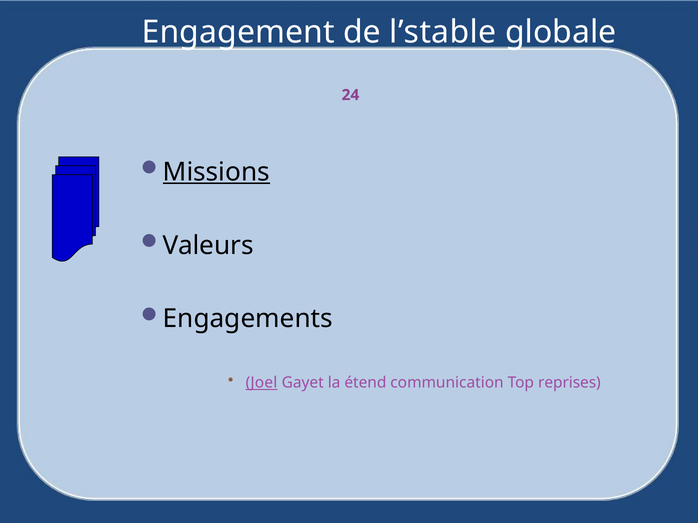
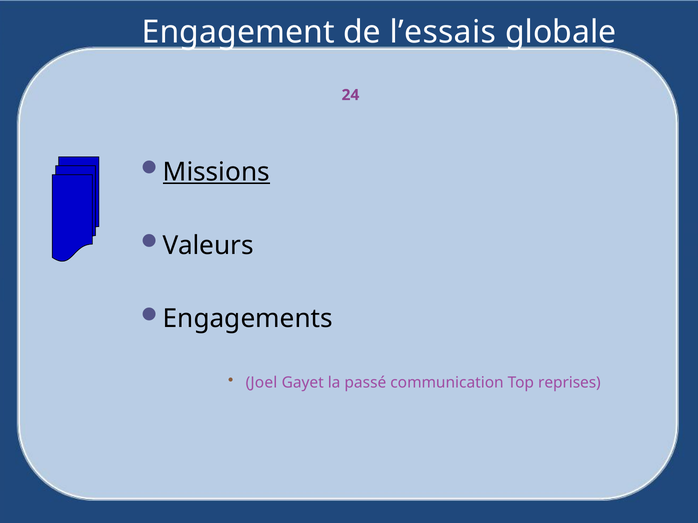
l’stable: l’stable -> l’essais (443, 32)
Joel underline: present -> none (261, 383)
étend: étend -> passé (365, 383)
